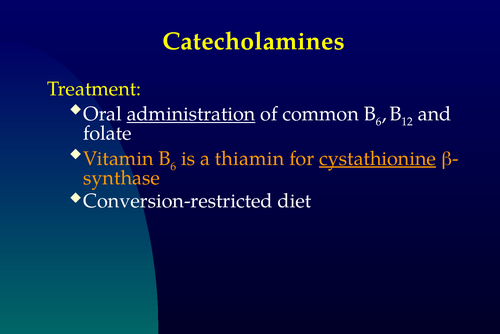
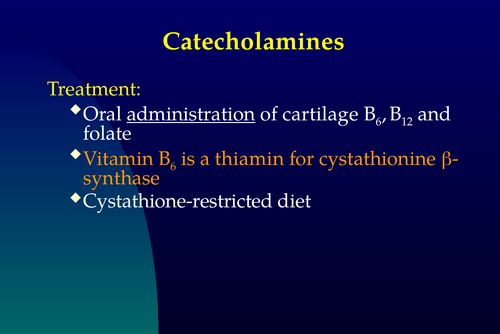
common: common -> cartilage (321, 114)
cystathionine underline: present -> none (378, 158)
Conversion-restricted: Conversion-restricted -> Cystathione-restricted (178, 201)
